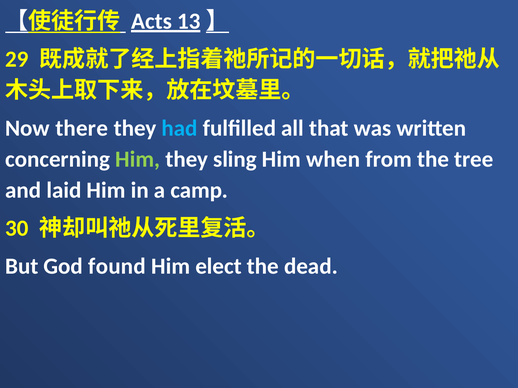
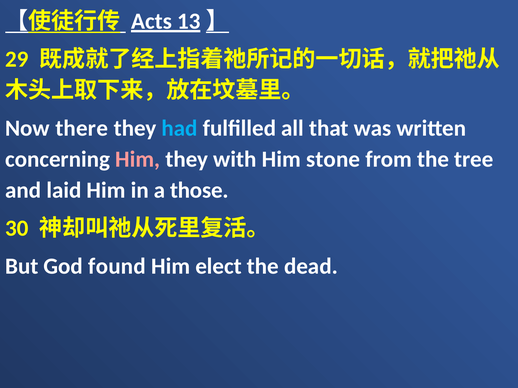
Him colour: light green -> pink (138, 159)
sling: sling -> with (235, 159)
when: when -> stone (333, 159)
camp: camp -> those (199, 190)
